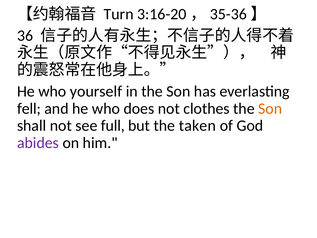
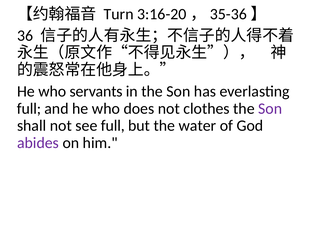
yourself: yourself -> servants (96, 91)
fell: fell -> full (29, 108)
Son colour: orange -> purple (270, 108)
taken: taken -> water (197, 126)
